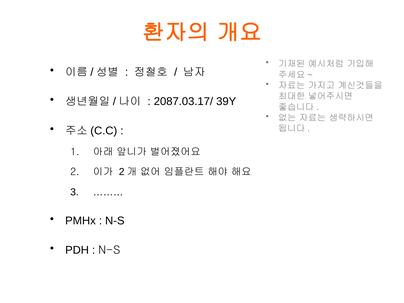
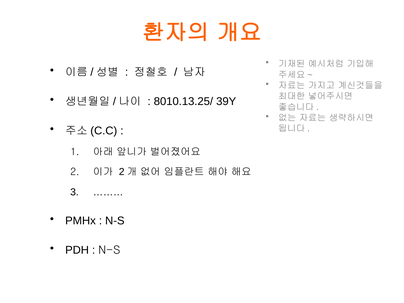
2087.03.17/: 2087.03.17/ -> 8010.13.25/ (183, 102)
